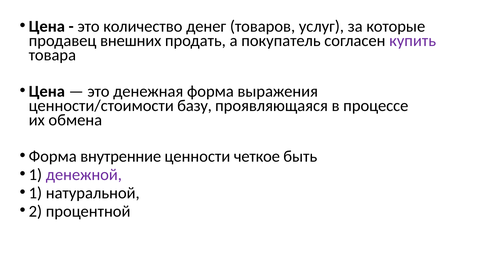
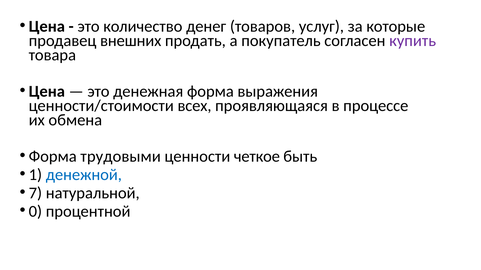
базу: базу -> всех (195, 106)
внутренние: внутренние -> трудовыми (121, 157)
денежной colour: purple -> blue (84, 175)
1: 1 -> 7 (35, 193)
2: 2 -> 0 (35, 212)
